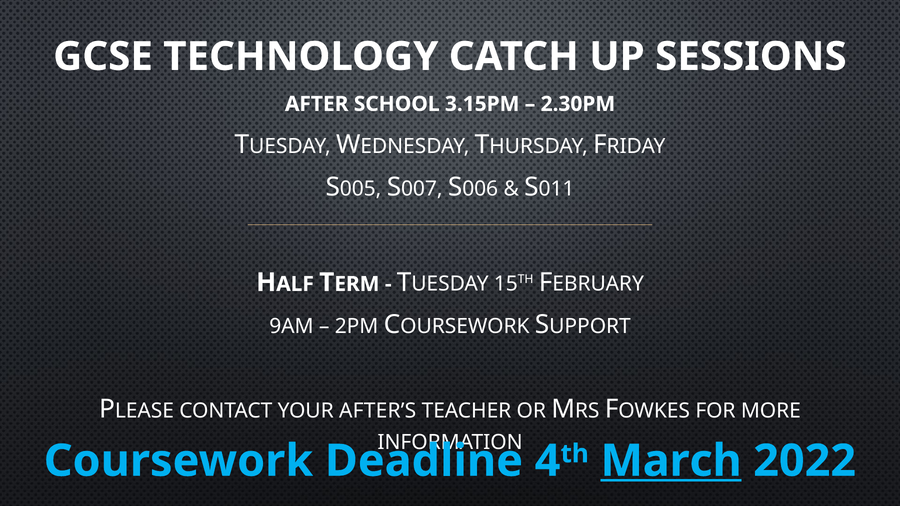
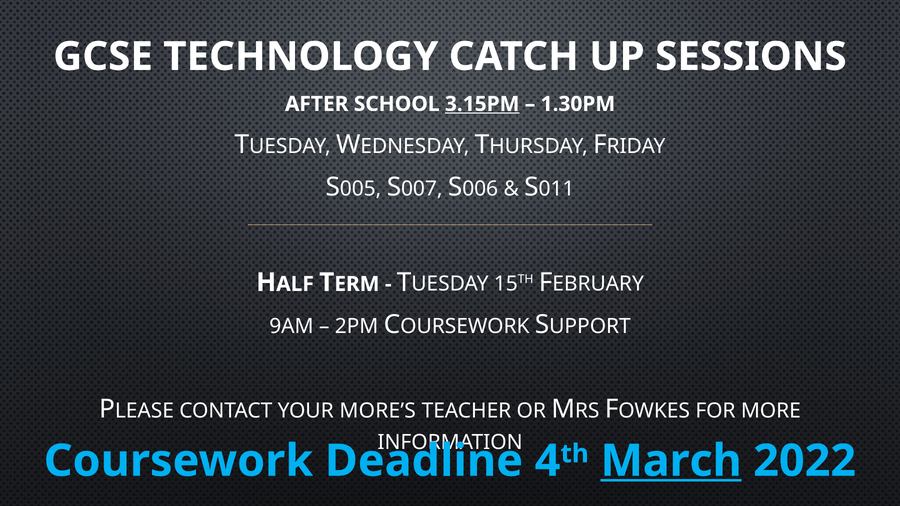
3.15PM underline: none -> present (482, 104)
2.30PM: 2.30PM -> 1.30PM (578, 104)
AFTER’S: AFTER’S -> MORE’S (378, 411)
